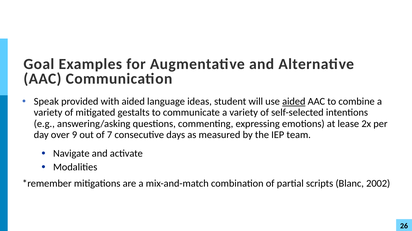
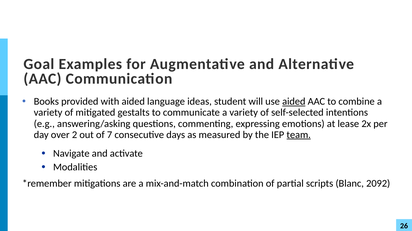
Speak: Speak -> Books (46, 102)
9: 9 -> 2 (75, 135)
team underline: none -> present (299, 135)
2002: 2002 -> 2092 (378, 184)
